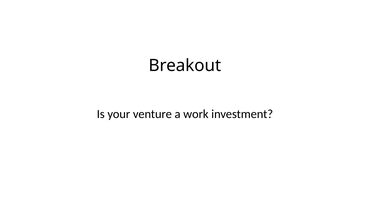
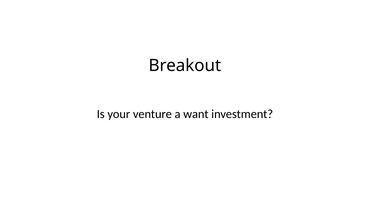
work: work -> want (196, 114)
